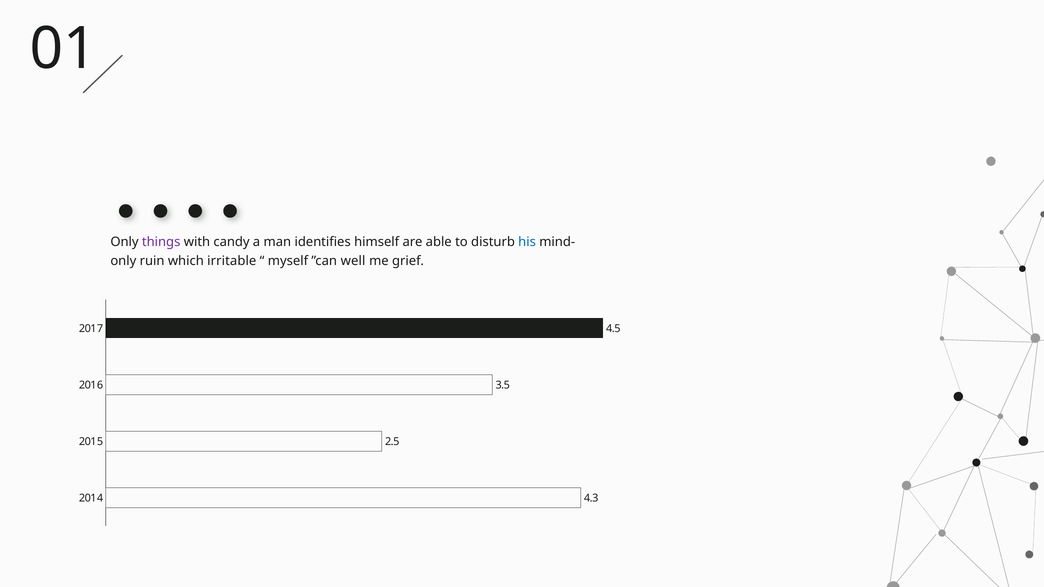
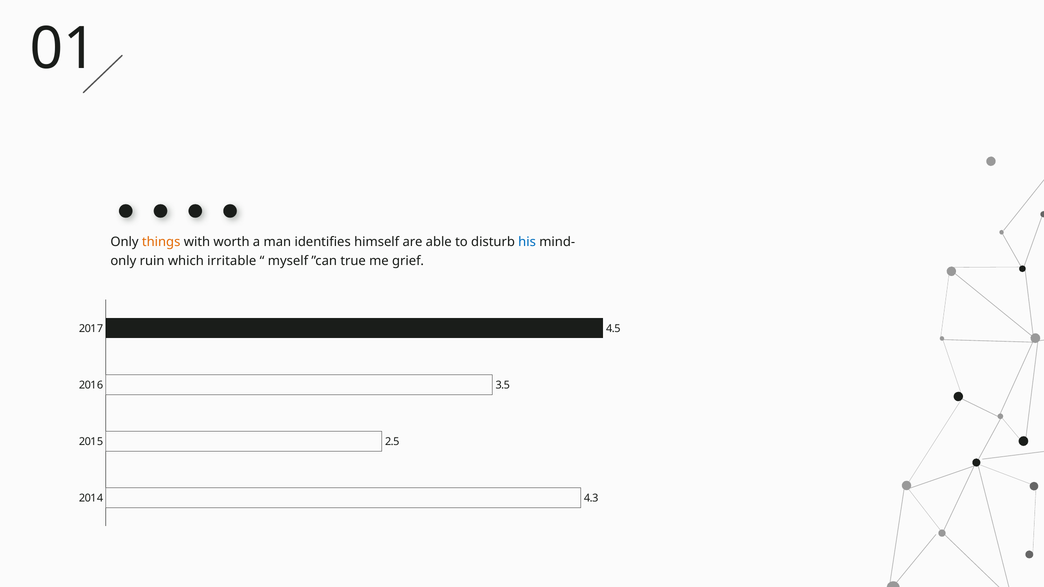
things colour: purple -> orange (161, 242)
candy: candy -> worth (232, 242)
well: well -> true (353, 261)
